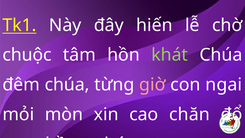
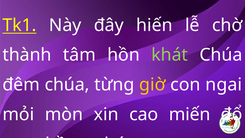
chuộc: chuộc -> thành (27, 55)
giờ colour: pink -> yellow (152, 85)
chăn: chăn -> miến (190, 114)
